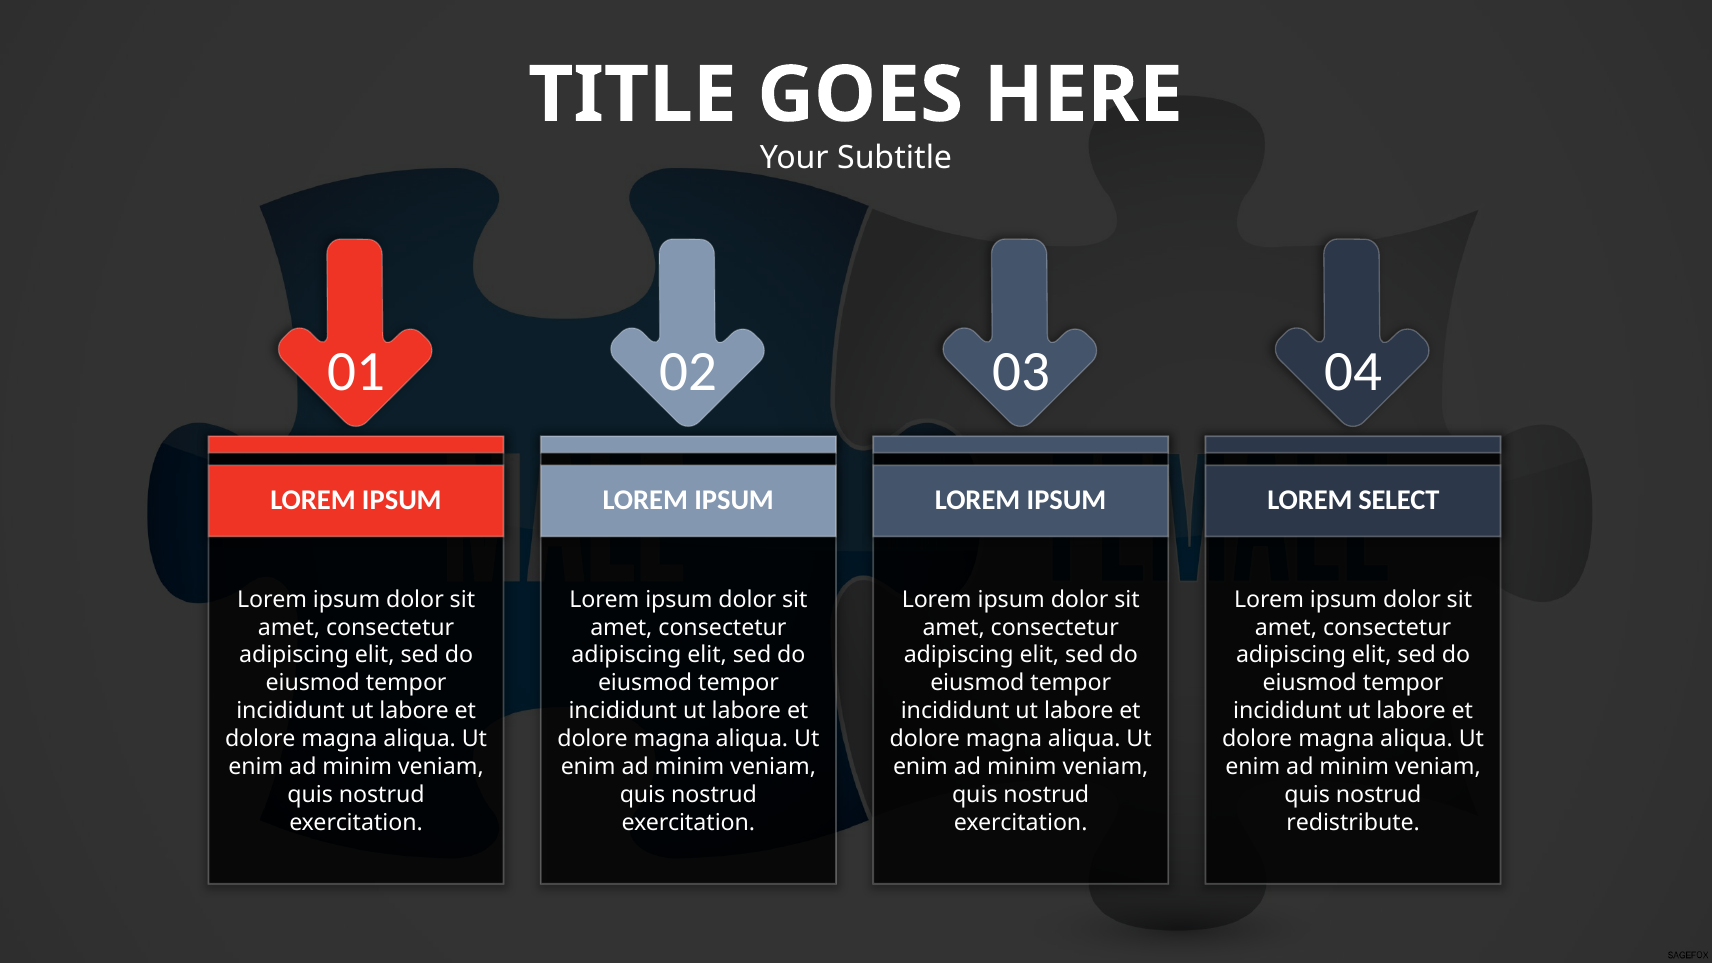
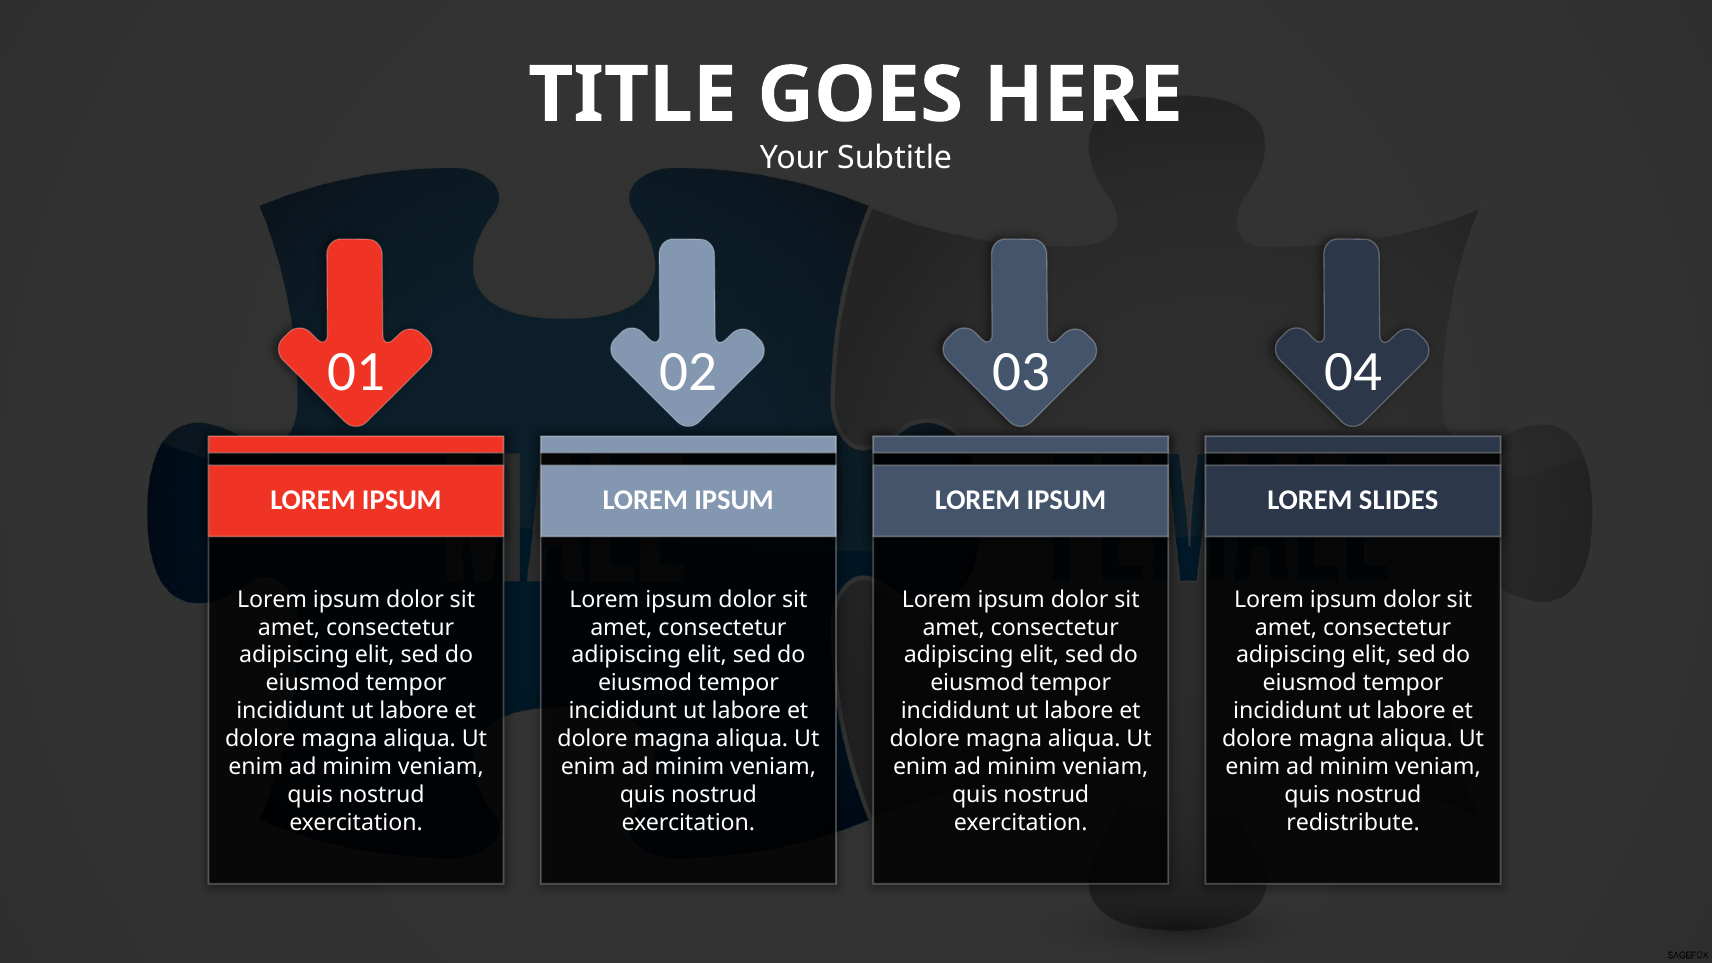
SELECT: SELECT -> SLIDES (1399, 501)
